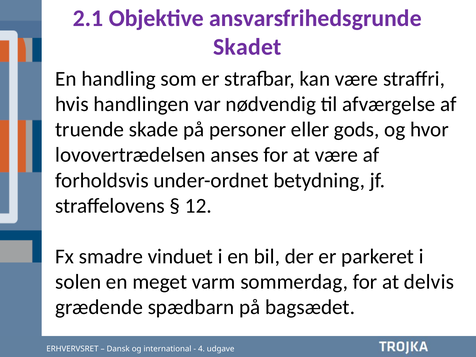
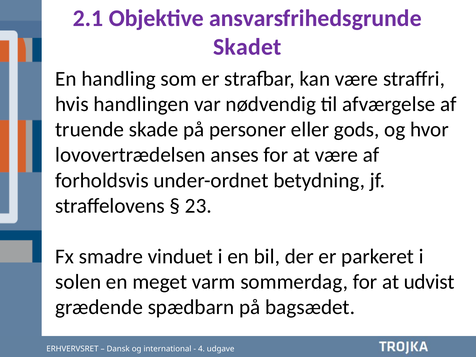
12: 12 -> 23 (198, 206)
delvis: delvis -> udvist (429, 282)
